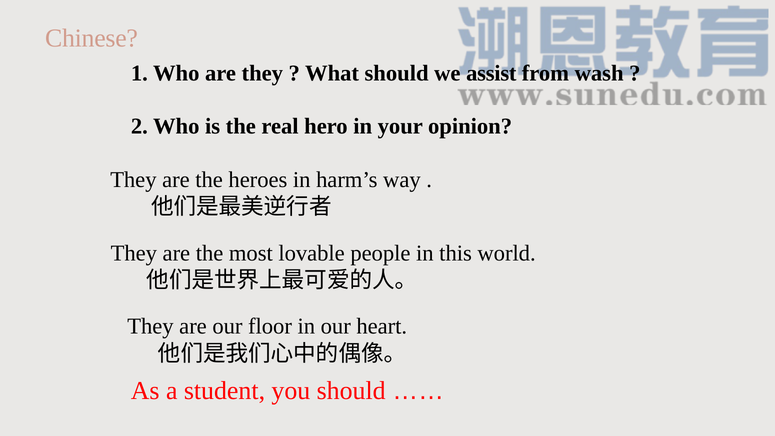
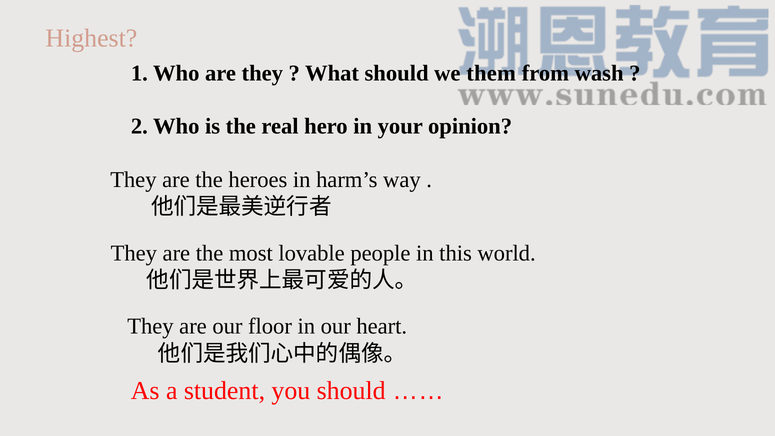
Chinese: Chinese -> Highest (91, 38)
assist: assist -> them (491, 73)
